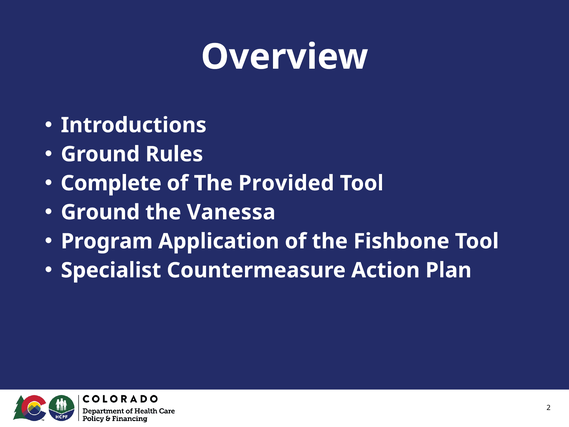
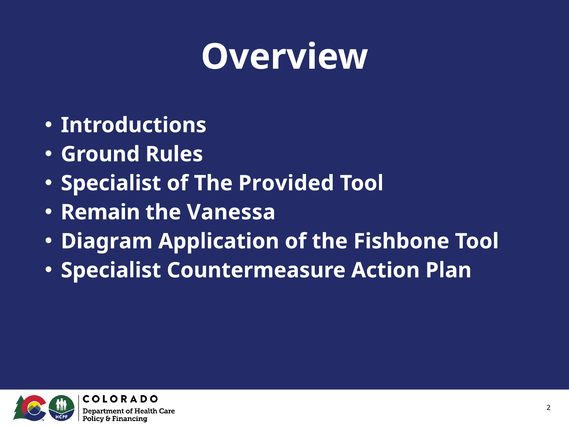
Complete: Complete -> Specialist (111, 183)
Ground: Ground -> Remain (100, 212)
Program: Program -> Diagram (107, 241)
